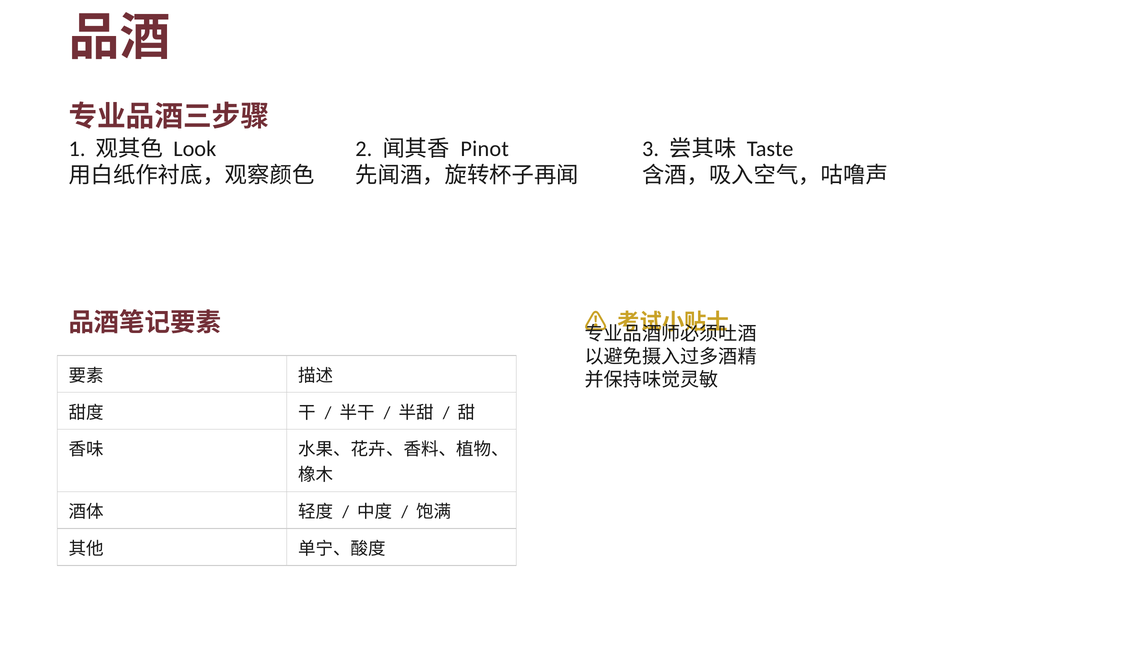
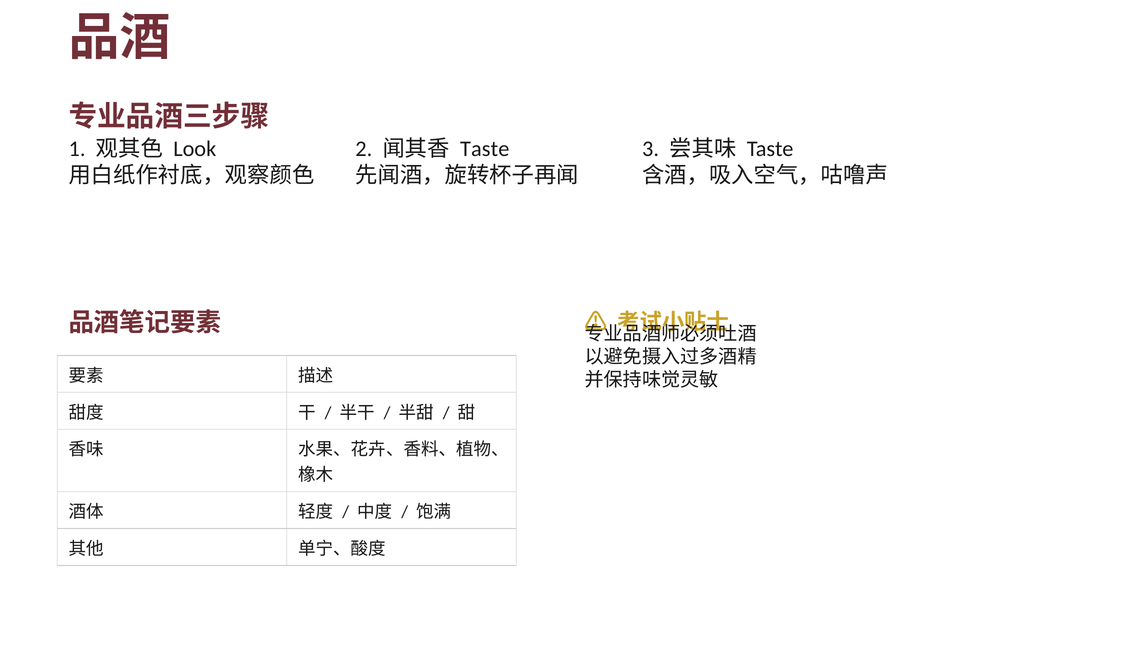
Pinot: Pinot -> Taste (485, 149)
